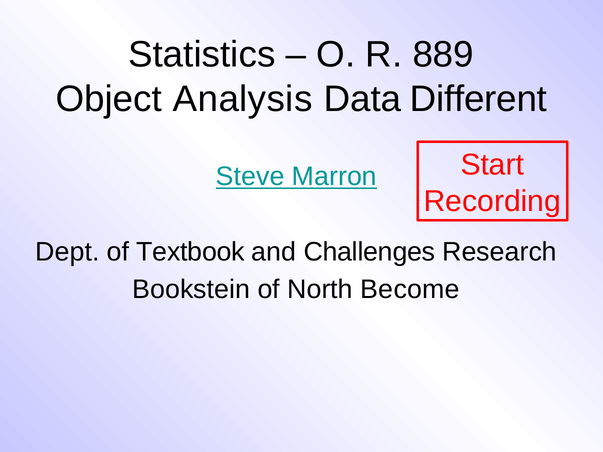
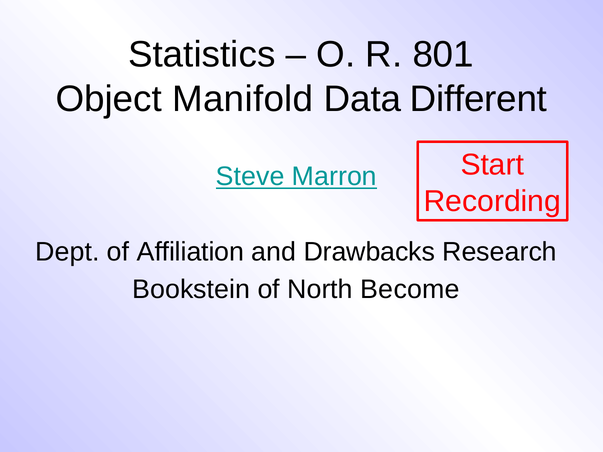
889: 889 -> 801 (443, 55)
Analysis: Analysis -> Manifold (243, 99)
Textbook: Textbook -> Affiliation (190, 252)
Challenges: Challenges -> Drawbacks (369, 252)
